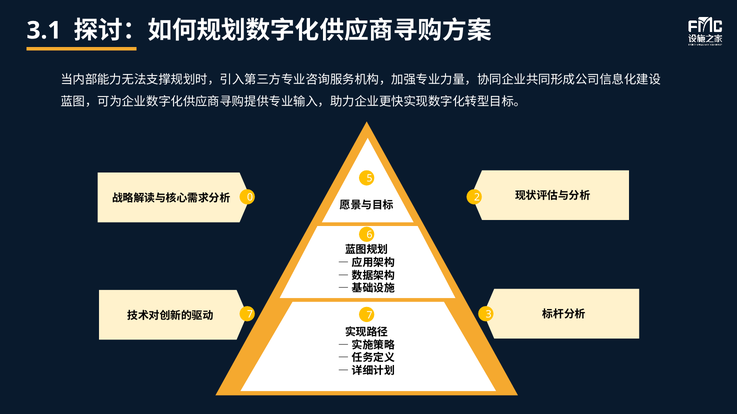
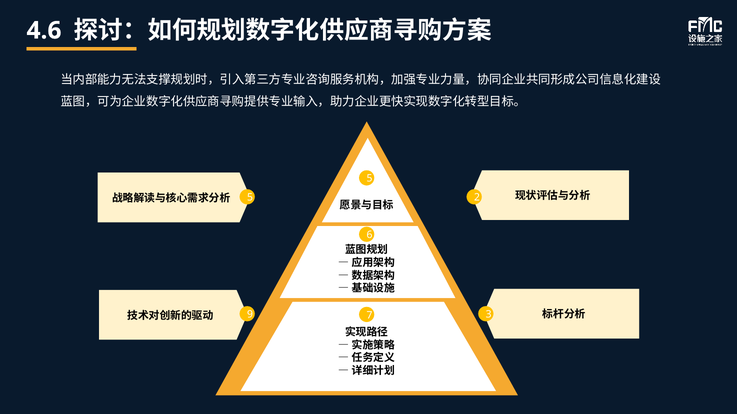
3.1: 3.1 -> 4.6 (44, 31)
0: 0 -> 5 (250, 198)
7: 7 -> 9 (250, 315)
